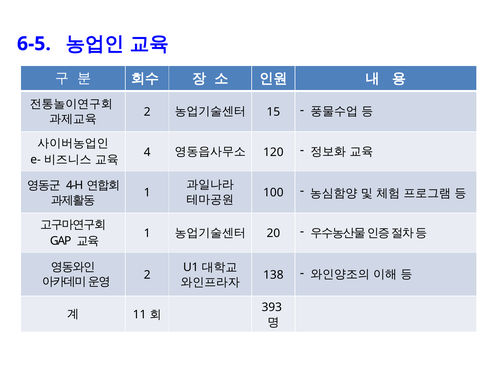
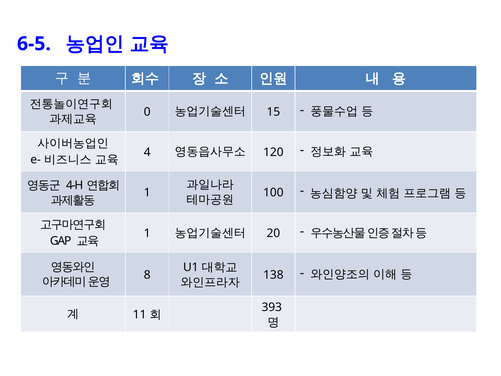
2: 2 -> 0 (147, 112)
2: 2 -> 8 (147, 275)
